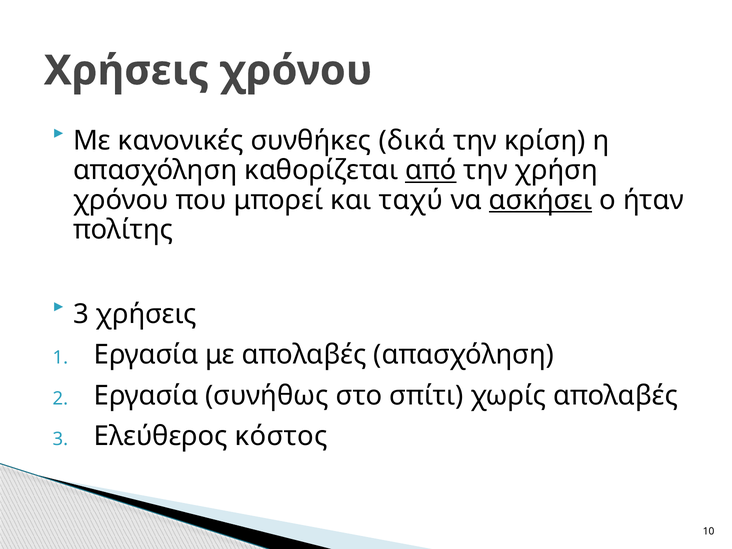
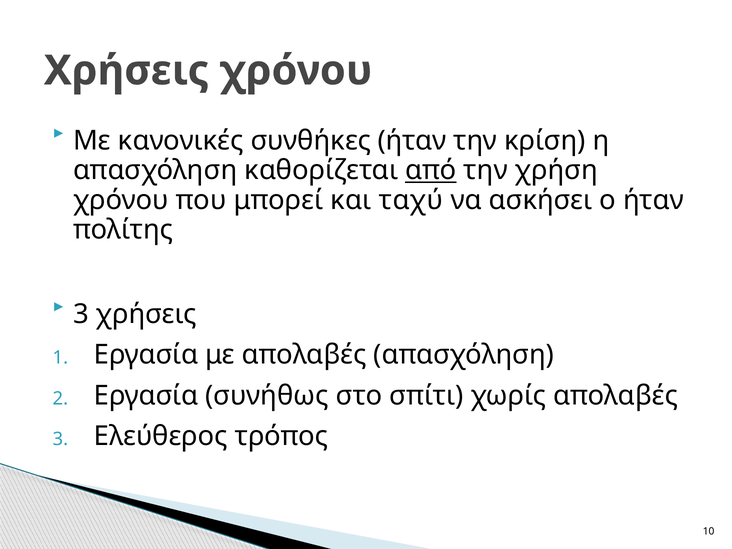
συνθήκες δικά: δικά -> ήταν (412, 141)
ασκήσει underline: present -> none (541, 200)
κόστος: κόστος -> τρόπος (281, 436)
